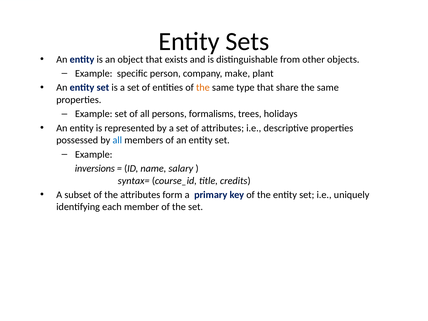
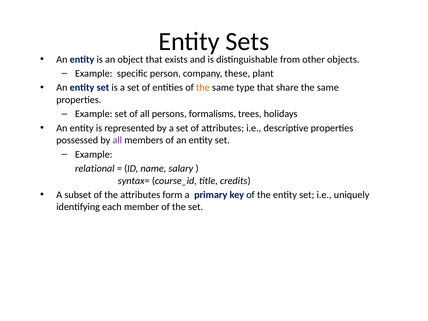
make: make -> these (237, 74)
all colour: blue -> purple (117, 140)
inversions: inversions -> relational (95, 169)
